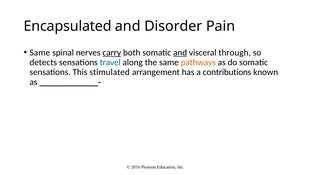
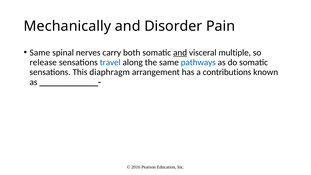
Encapsulated: Encapsulated -> Mechanically (67, 26)
carry underline: present -> none (112, 53)
through: through -> multiple (235, 53)
detects: detects -> release (43, 62)
pathways colour: orange -> blue (198, 62)
stimulated: stimulated -> diaphragm (110, 72)
